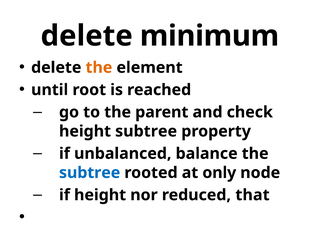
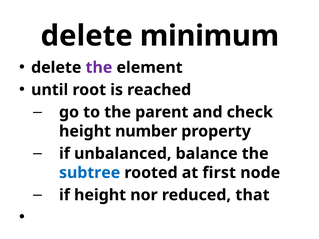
the colour: orange -> purple (99, 68)
height subtree: subtree -> number (146, 131)
only: only -> first (219, 173)
